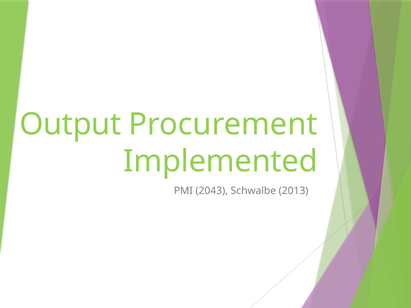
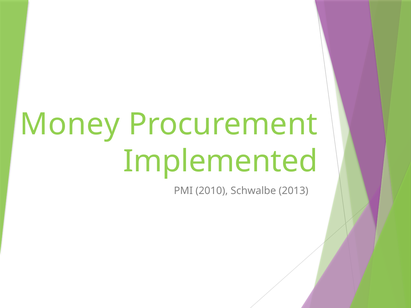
Output: Output -> Money (70, 125)
2043: 2043 -> 2010 (212, 191)
